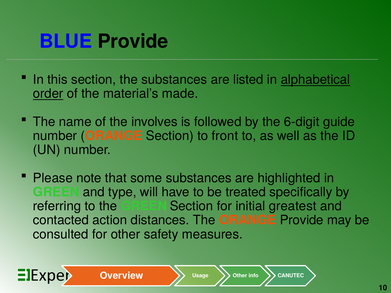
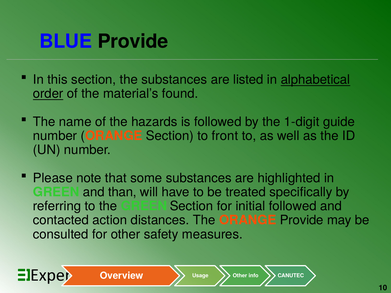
made: made -> found (180, 94)
involves: involves -> hazards (154, 122)
6-digit: 6-digit -> 1-digit (302, 122)
type: type -> than (122, 192)
initial greatest: greatest -> followed (293, 206)
